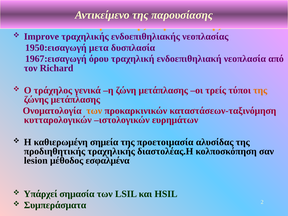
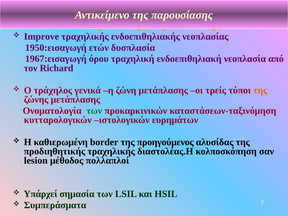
μετα: μετα -> ετών (99, 48)
των colour: orange -> green (94, 111)
σημεία: σημεία -> border (104, 142)
προετοιμασία: προετοιμασία -> προηγούμενος (165, 142)
εσφαλμένα: εσφαλμένα -> πολλαπλοί (107, 161)
